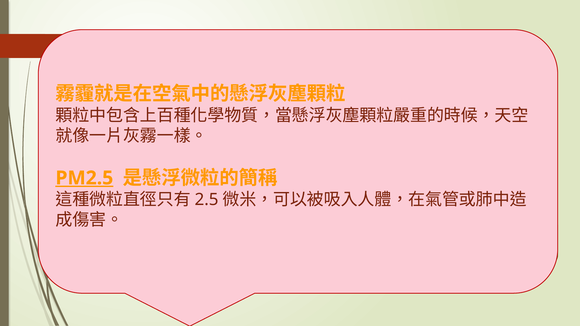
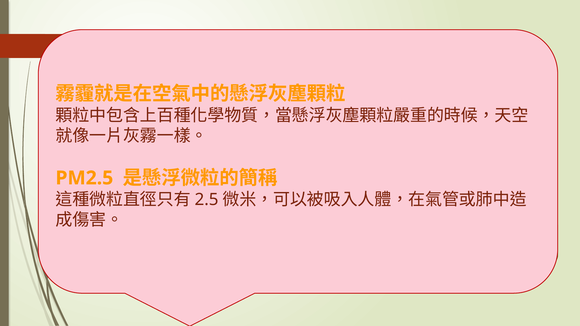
PM2.5 underline: present -> none (84, 178)
